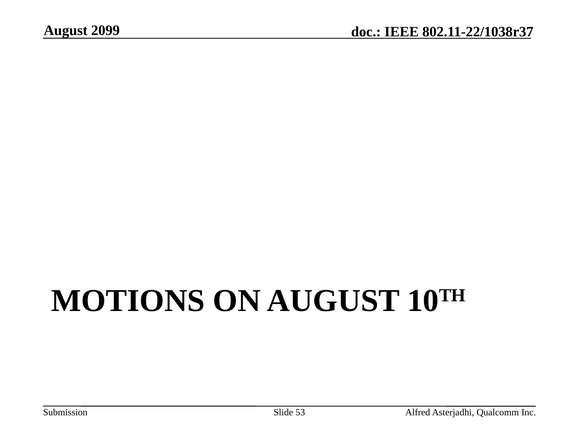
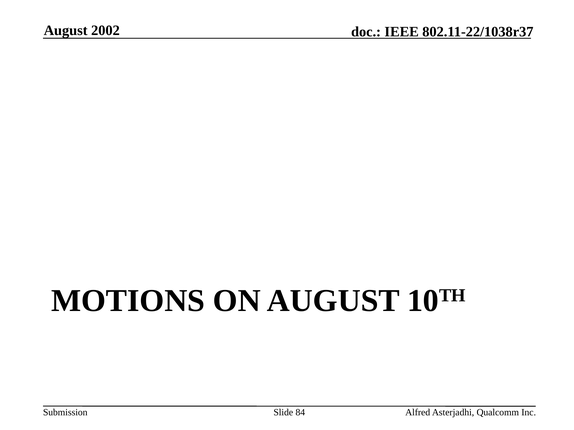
2099: 2099 -> 2002 (105, 30)
53: 53 -> 84 (300, 413)
